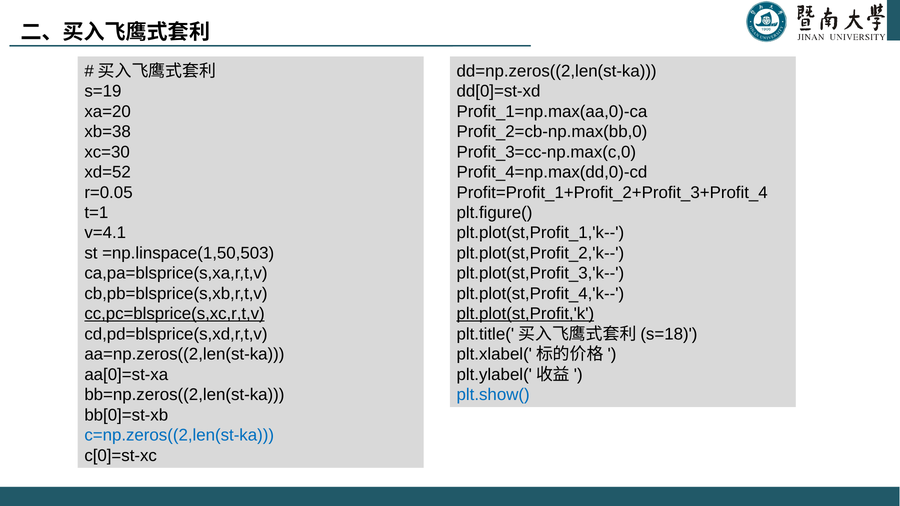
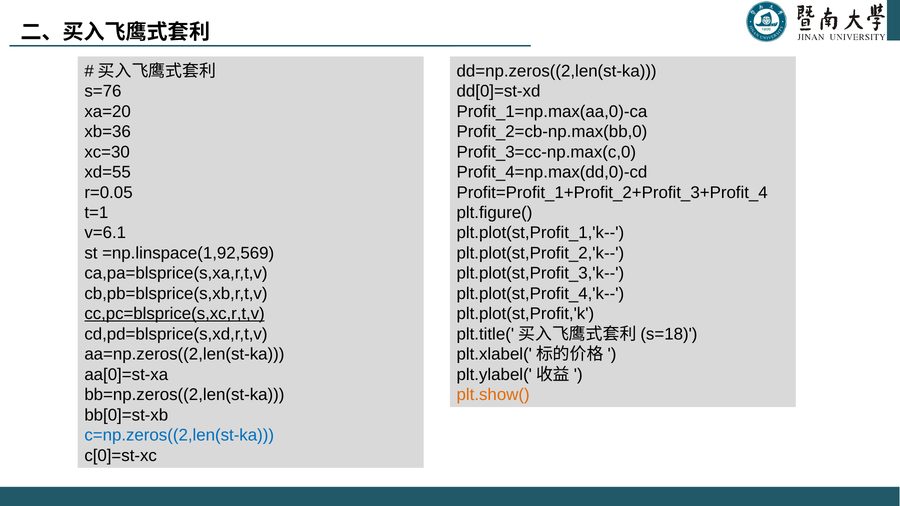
s=19: s=19 -> s=76 (103, 91)
xb=38: xb=38 -> xb=36 (108, 132)
xd=52: xd=52 -> xd=55 (108, 172)
v=4.1: v=4.1 -> v=6.1 (105, 233)
=np.linspace(1,50,503: =np.linspace(1,50,503 -> =np.linspace(1,92,569 (188, 253)
plt.plot(st,Profit,'k underline: present -> none (525, 314)
plt.show( colour: blue -> orange (493, 395)
